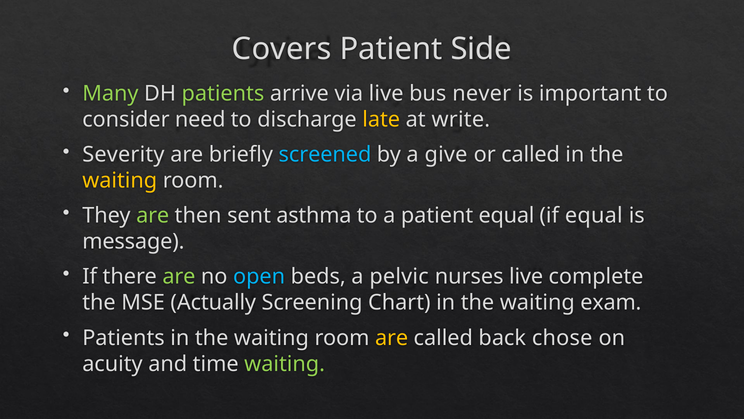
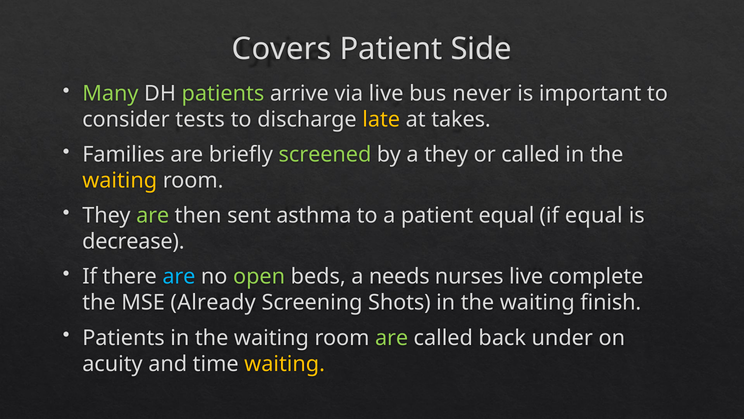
need: need -> tests (200, 119)
write: write -> takes (461, 119)
Severity: Severity -> Families (124, 154)
screened colour: light blue -> light green (325, 154)
a give: give -> they (446, 154)
message: message -> decrease (133, 241)
are colour: light green -> light blue (179, 276)
open colour: light blue -> light green (259, 276)
pelvic: pelvic -> needs (399, 276)
Actually: Actually -> Already (213, 302)
Chart: Chart -> Shots (399, 302)
exam: exam -> finish (611, 302)
are colour: yellow -> light green (392, 337)
chose: chose -> under (562, 337)
waiting colour: light green -> yellow (285, 363)
